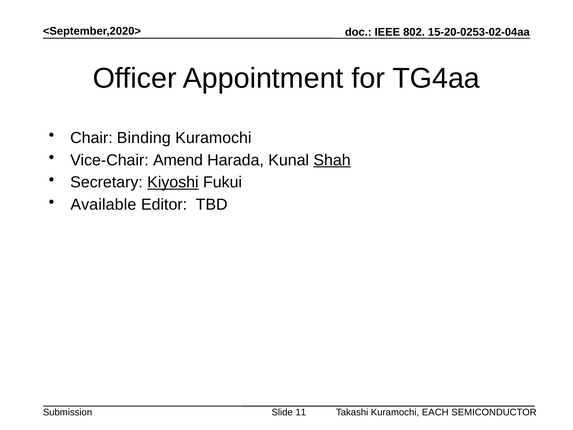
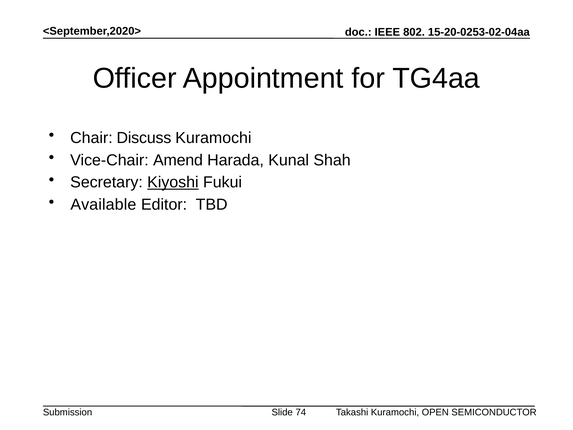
Binding: Binding -> Discuss (144, 138)
Shah underline: present -> none (332, 160)
11: 11 -> 74 (301, 412)
EACH: EACH -> OPEN (435, 412)
